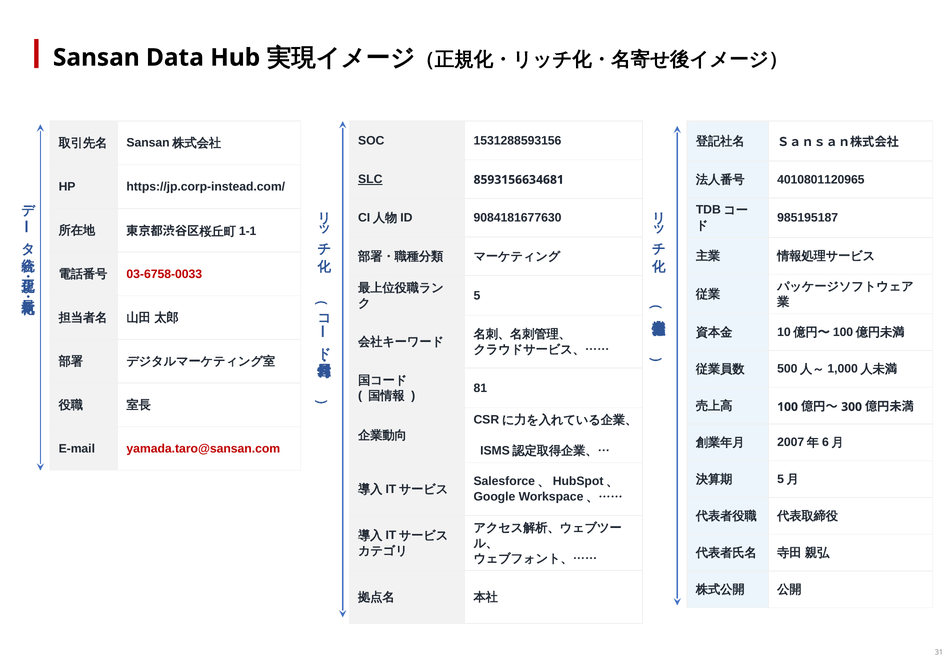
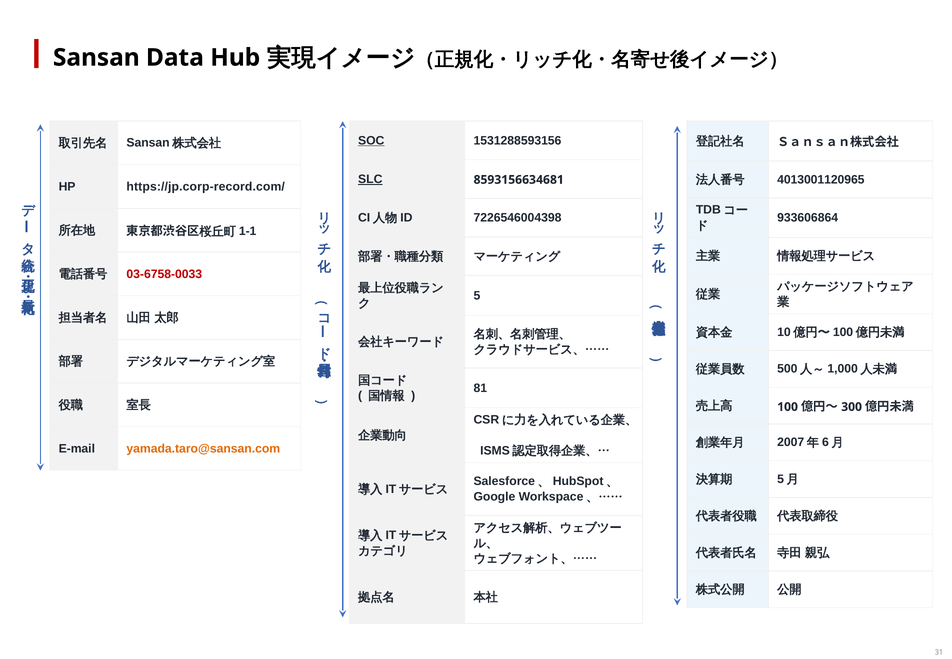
SOC underline: none -> present (371, 141)
4010801120965: 4010801120965 -> 4013001120965 (821, 180)
https://jp.corp-instead.com/: https://jp.corp-instead.com/ -> https://jp.corp-record.com/ (206, 187)
9084181677630: 9084181677630 -> 7226546004398 (517, 218)
985195187: 985195187 -> 933606864 (808, 218)
yamada.taro@sansan.com colour: red -> orange (203, 449)
